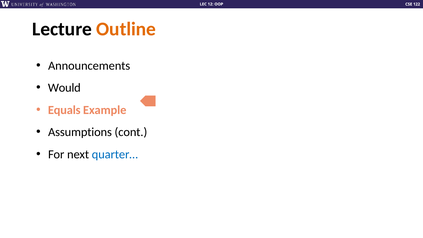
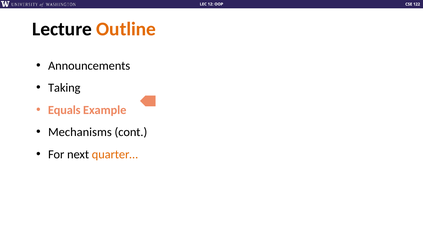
Would: Would -> Taking (64, 88)
Assumptions: Assumptions -> Mechanisms (80, 132)
quarter… colour: blue -> orange (115, 154)
